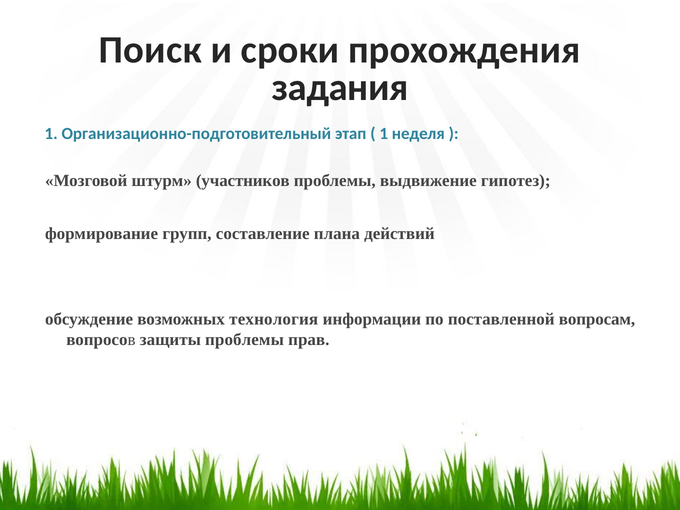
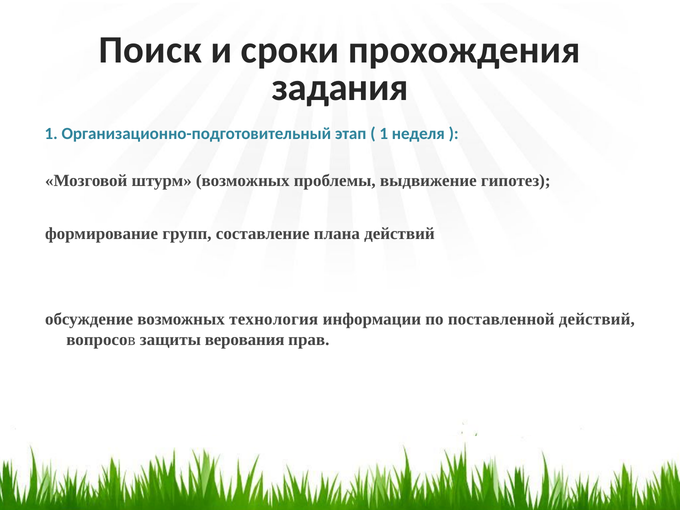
штурм участников: участников -> возможных (243, 181)
поставленной вопросам: вопросам -> действий (597, 319)
защиты проблемы: проблемы -> верования (245, 340)
